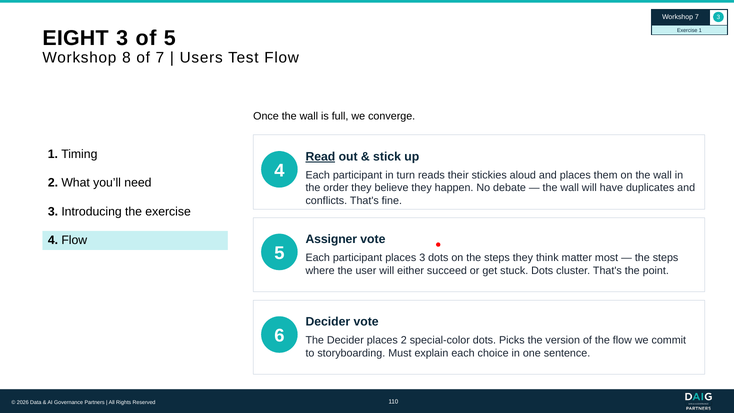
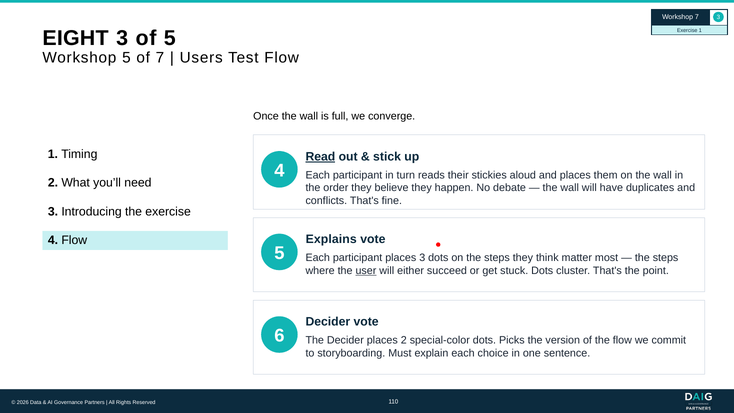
Workshop 8: 8 -> 5 (126, 58)
Assigner: Assigner -> Explains (331, 239)
user underline: none -> present (366, 270)
